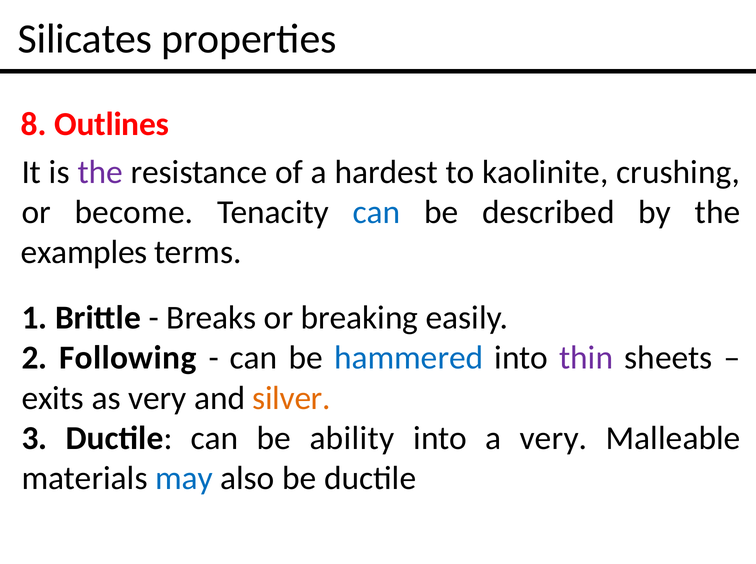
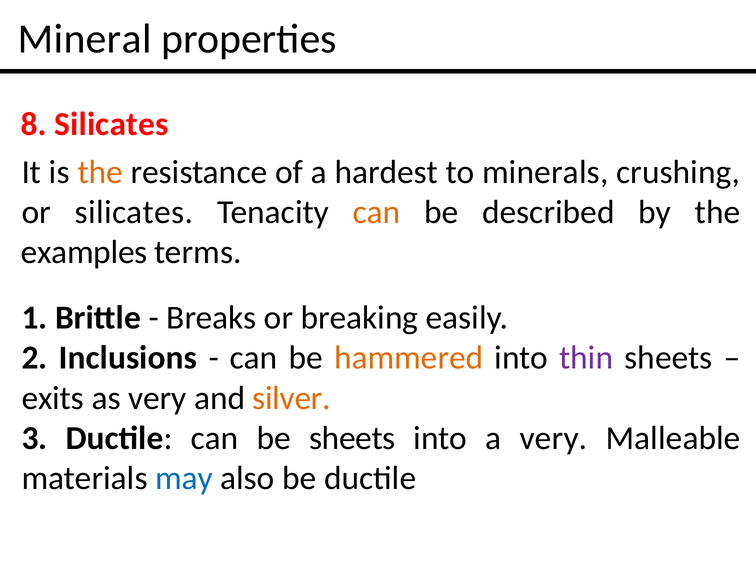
Silicates: Silicates -> Mineral (85, 39)
8 Outlines: Outlines -> Silicates (111, 124)
the colour: purple -> orange (100, 172)
kaolinite: kaolinite -> minerals (545, 172)
or become: become -> silicates (134, 213)
can colour: blue -> orange (377, 213)
Following: Following -> Inclusions (128, 358)
hammered colour: blue -> orange (409, 358)
be ability: ability -> sheets (352, 439)
